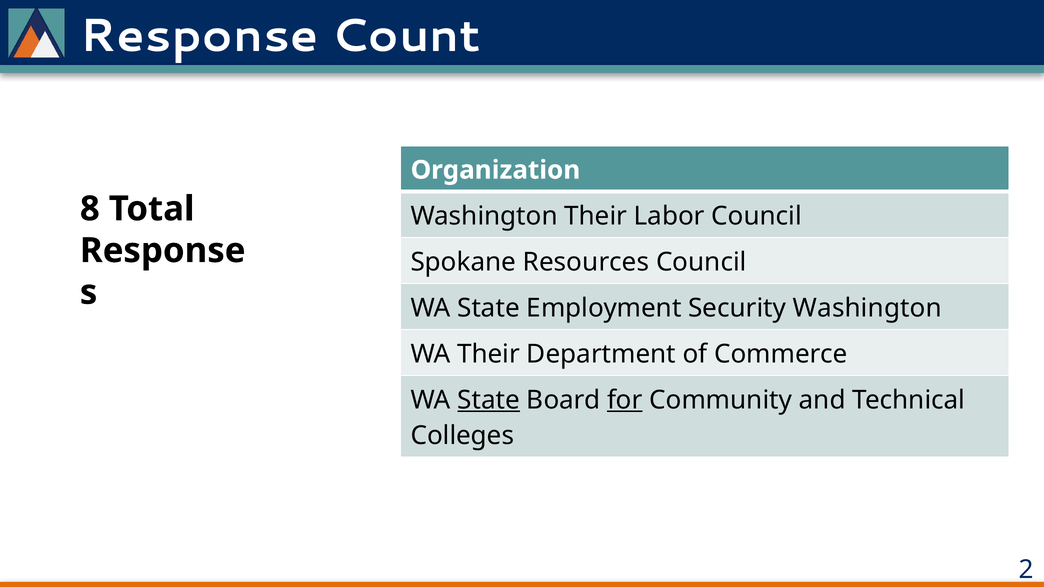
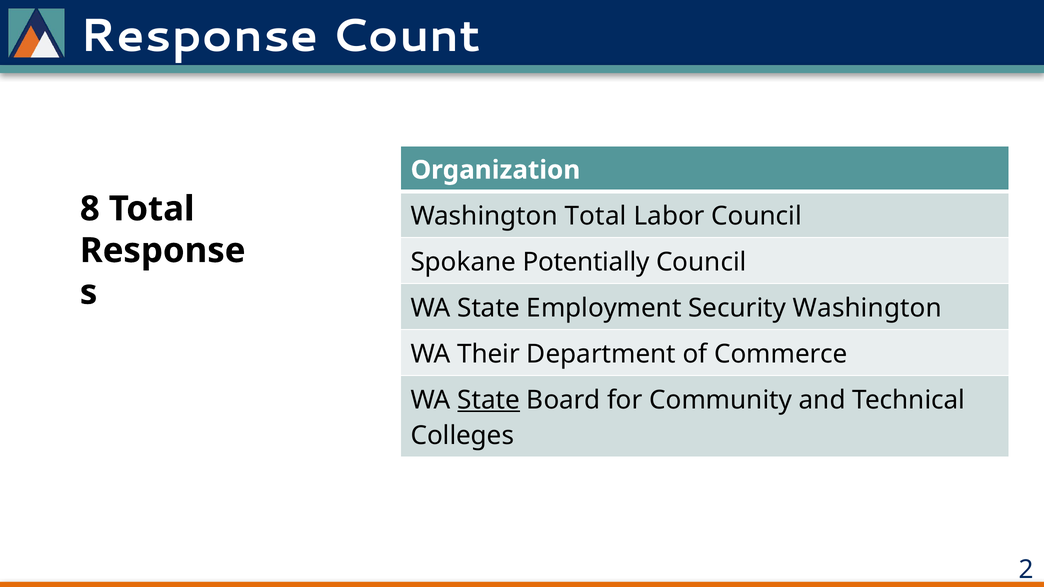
Washington Their: Their -> Total (596, 216)
Resources: Resources -> Potentially (586, 262)
for underline: present -> none (625, 400)
